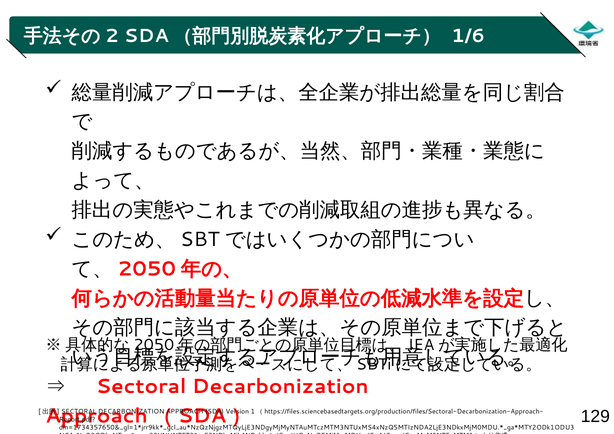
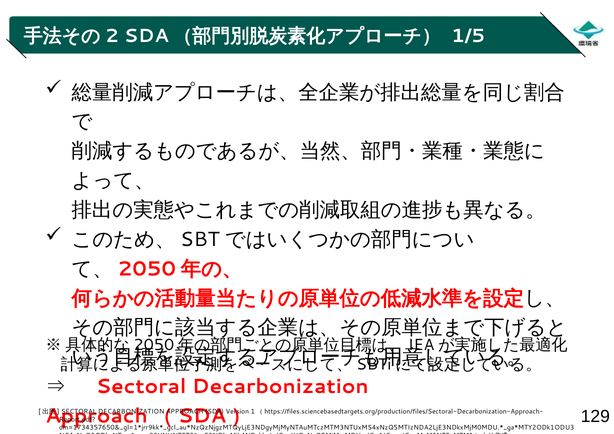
1/6: 1/6 -> 1/5 (468, 36)
